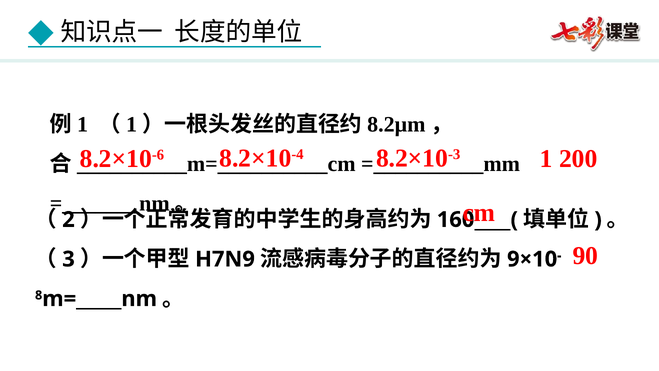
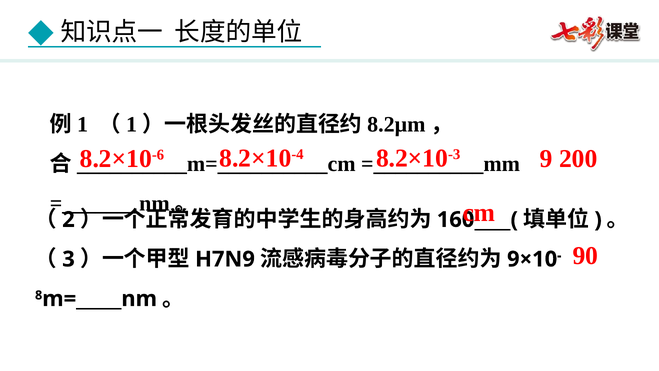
1: 1 -> 9 (546, 159)
